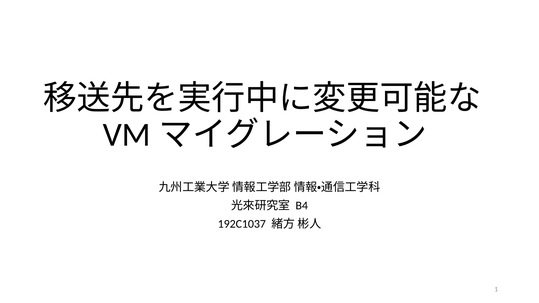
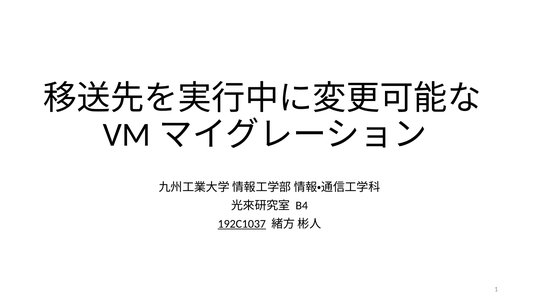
192C1037 underline: none -> present (242, 224)
